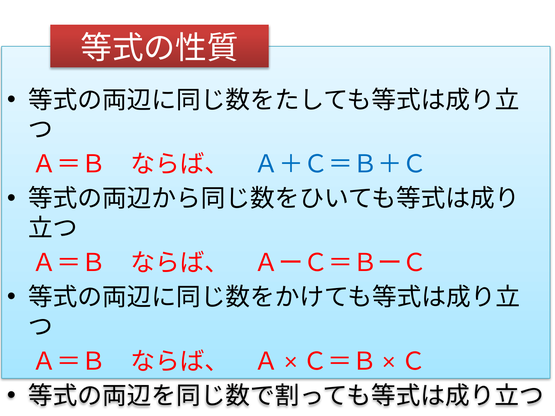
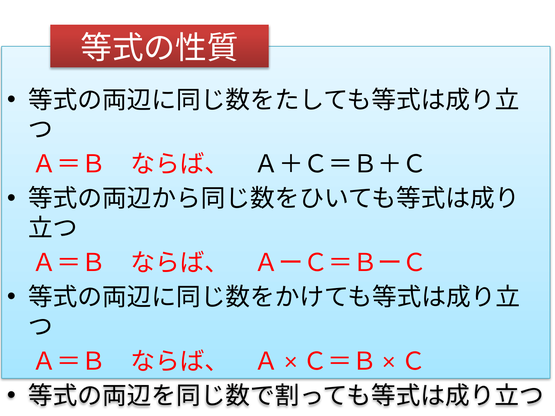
Ａ＋Ｃ＝Ｂ＋Ｃ colour: blue -> black (340, 164)
